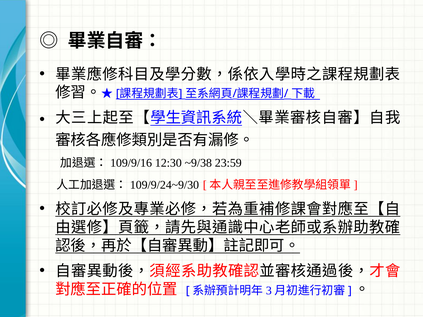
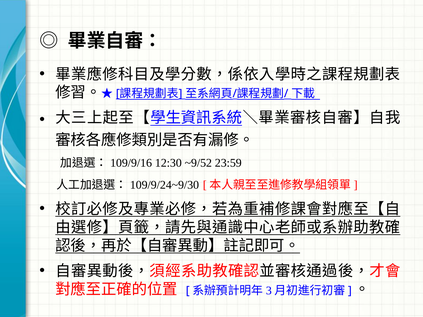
~9/38: ~9/38 -> ~9/52 (198, 163)
